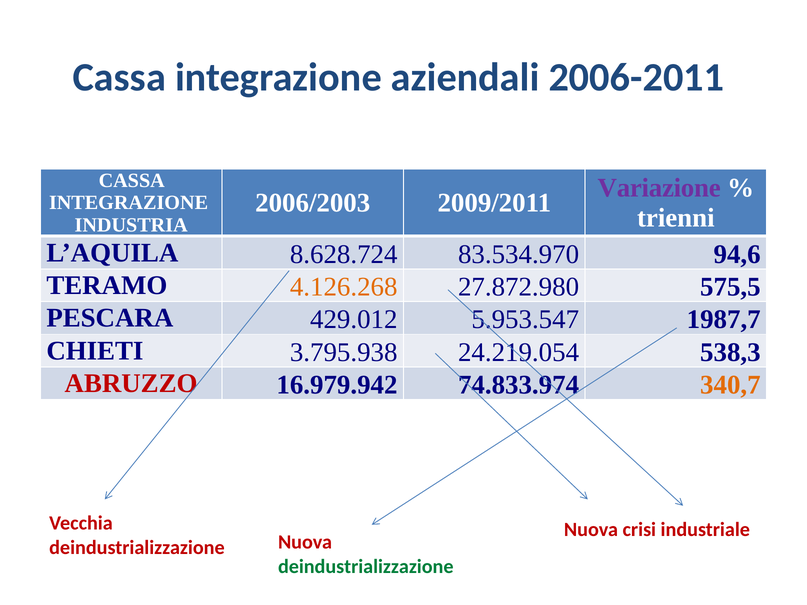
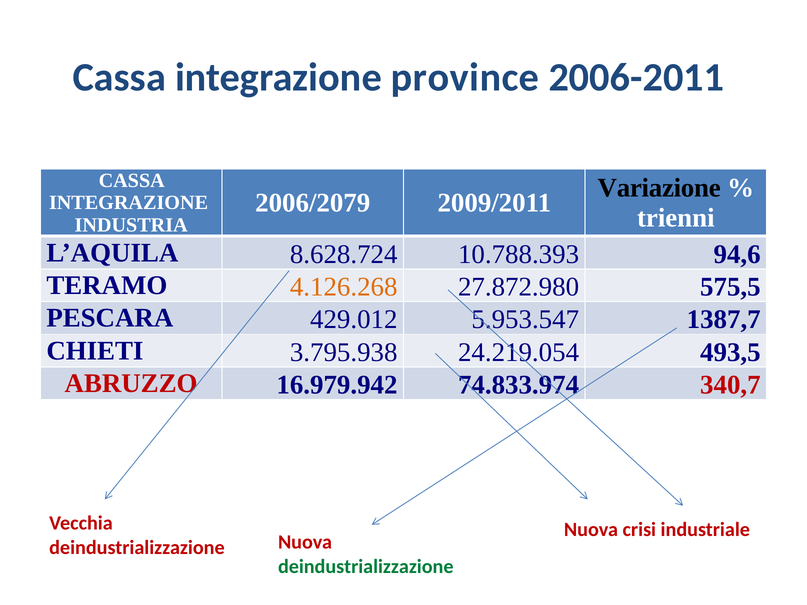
aziendali: aziendali -> province (465, 77)
Variazione colour: purple -> black (659, 188)
2006/2003: 2006/2003 -> 2006/2079 (313, 203)
83.534.970: 83.534.970 -> 10.788.393 (519, 254)
1987,7: 1987,7 -> 1387,7 (724, 320)
538,3: 538,3 -> 493,5 (730, 352)
340,7 colour: orange -> red (730, 385)
